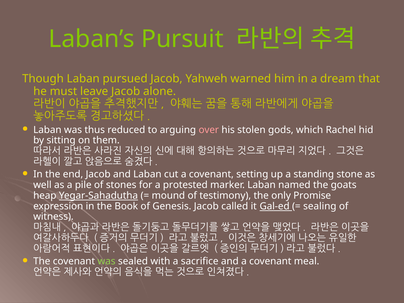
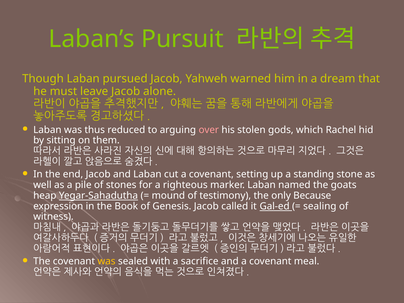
protested: protested -> righteous (185, 185)
Promise: Promise -> Because (312, 196)
was colour: light green -> yellow (107, 261)
